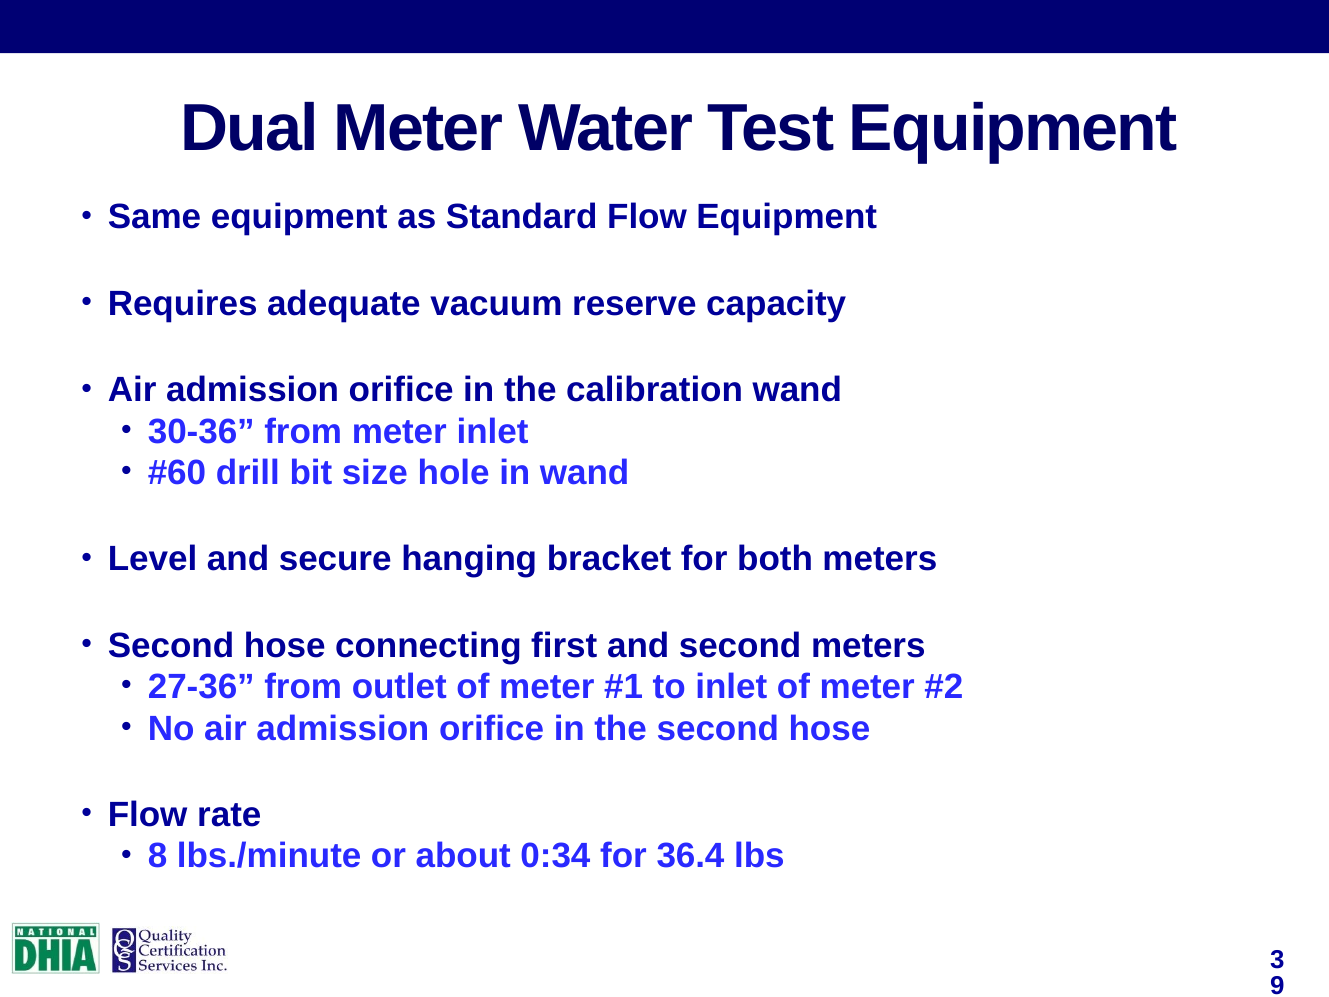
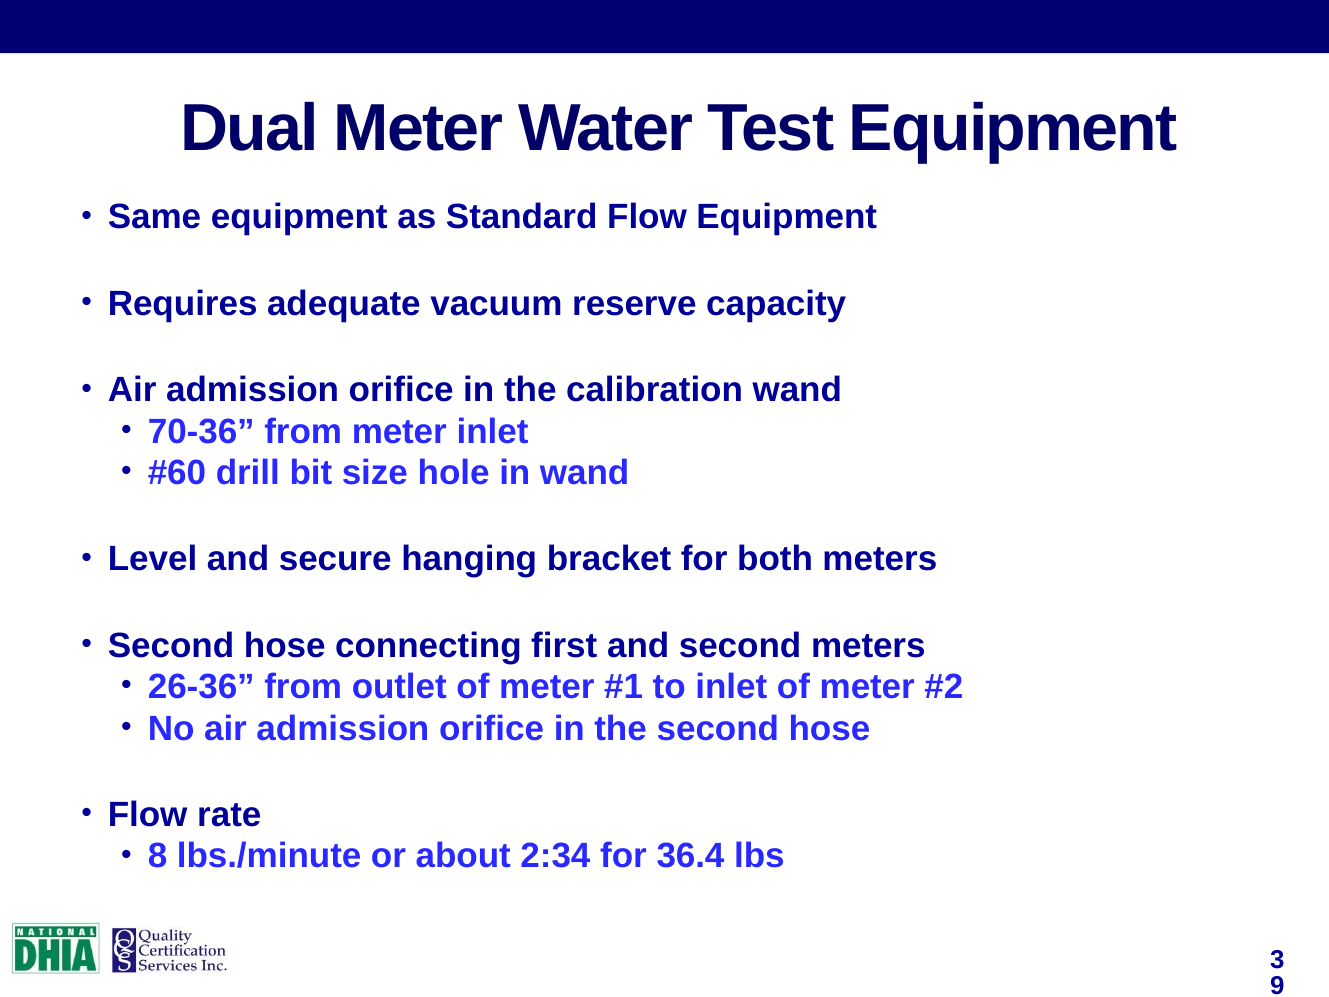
30-36: 30-36 -> 70-36 (201, 432)
27-36: 27-36 -> 26-36 (201, 687)
0:34: 0:34 -> 2:34 (555, 856)
